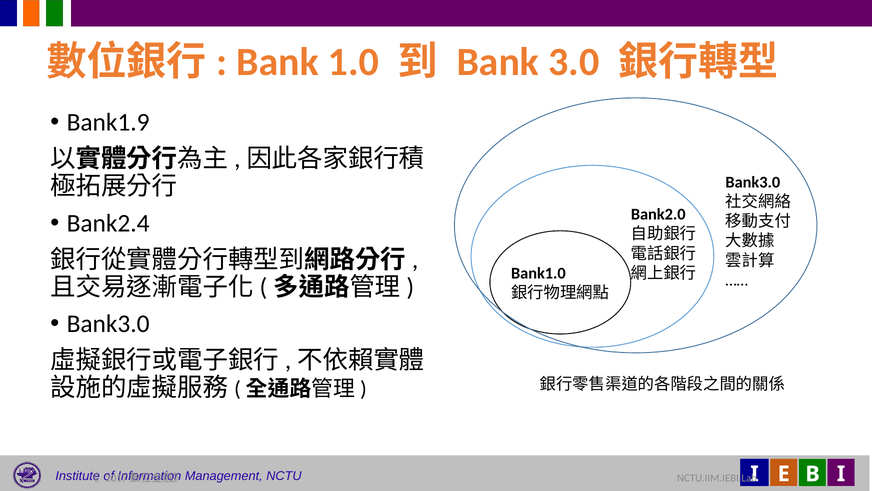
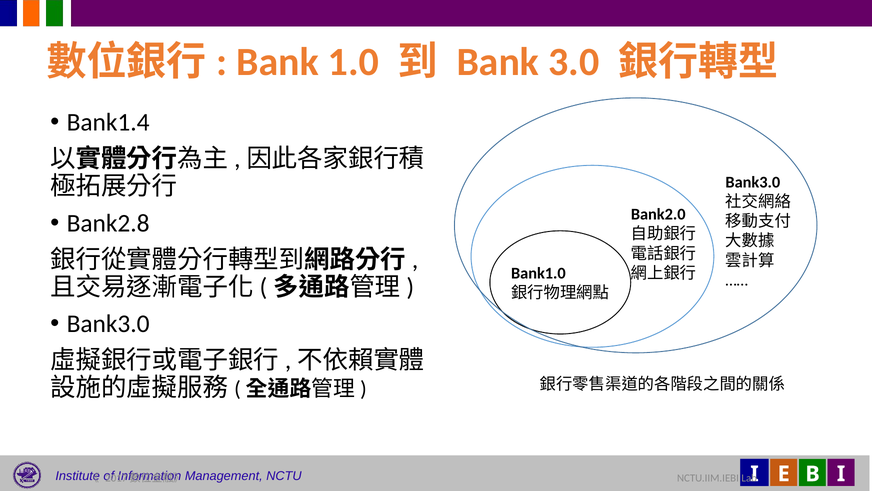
Bank1.9: Bank1.9 -> Bank1.4 (108, 122)
Bank2.4: Bank2.4 -> Bank2.8 (108, 223)
